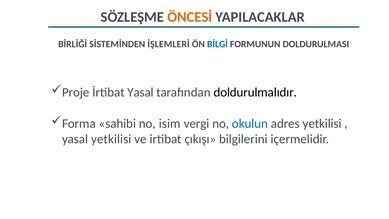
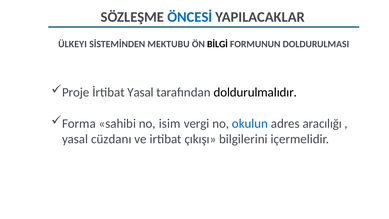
ÖNCESİ colour: orange -> blue (190, 17)
BİRLİĞİ: BİRLİĞİ -> ÜLKEYI (73, 44)
İŞLEMLERİ: İŞLEMLERİ -> MEKTUBU (169, 44)
BİLGİ colour: blue -> black (217, 44)
adres yetkilisi: yetkilisi -> aracılığı (322, 123)
yasal yetkilisi: yetkilisi -> cüzdanı (111, 139)
